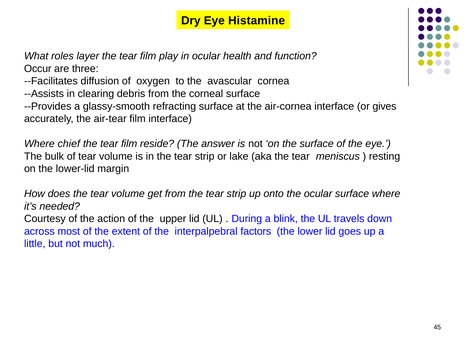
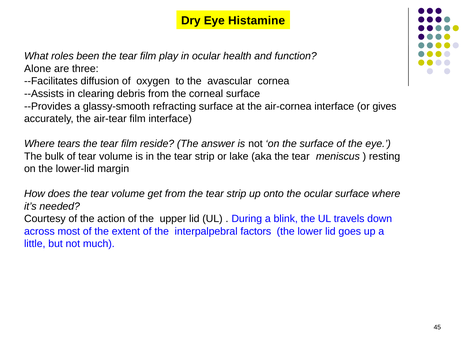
layer: layer -> been (88, 56)
Occur: Occur -> Alone (38, 69)
chief: chief -> tears (69, 144)
